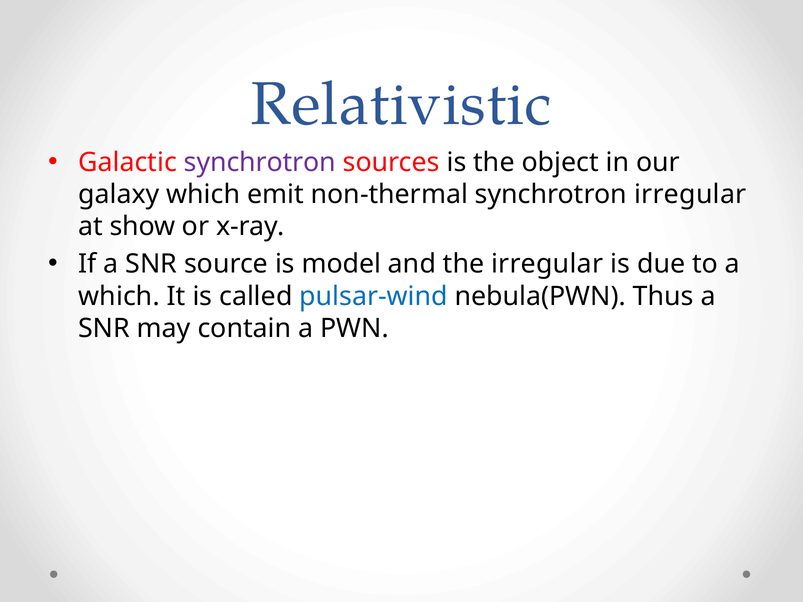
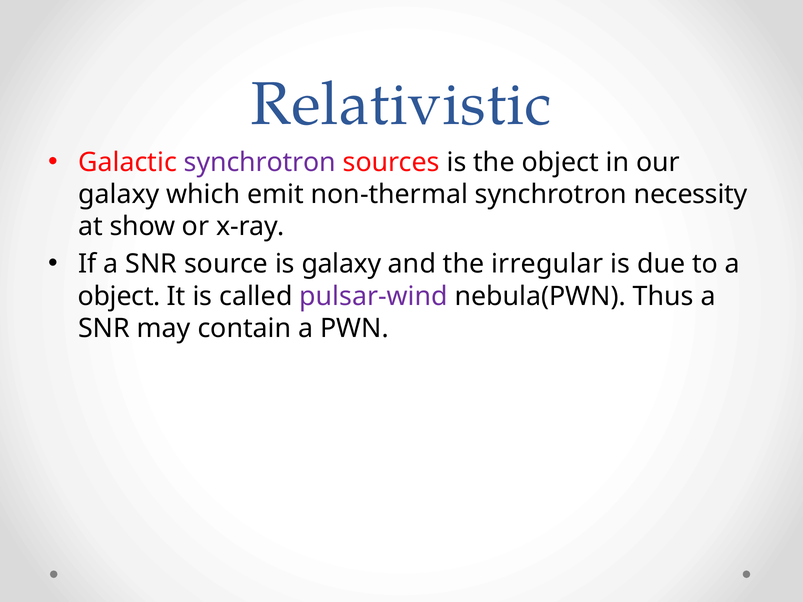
synchrotron irregular: irregular -> necessity (691, 195)
is model: model -> galaxy (341, 264)
which: which -> object (119, 296)
pulsar-wind colour: blue -> purple (374, 296)
